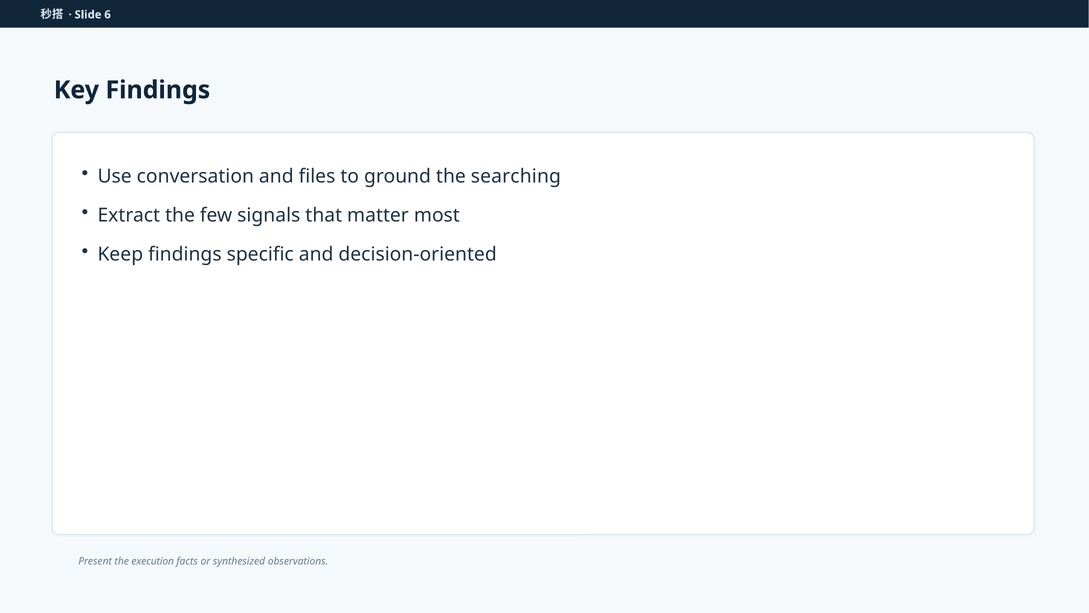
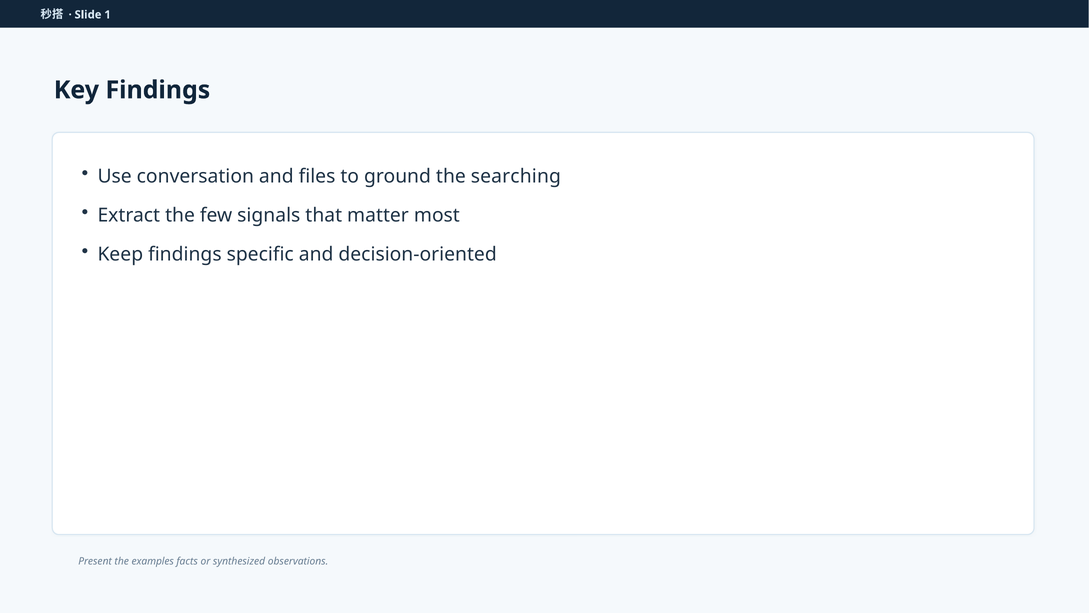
6: 6 -> 1 (108, 15)
execution: execution -> examples (153, 561)
